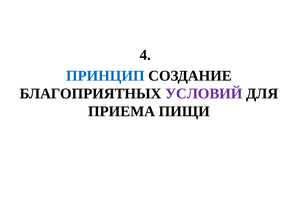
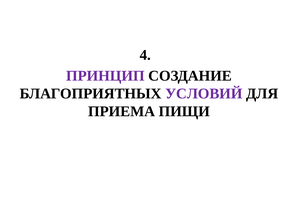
ПРИНЦИП colour: blue -> purple (105, 76)
